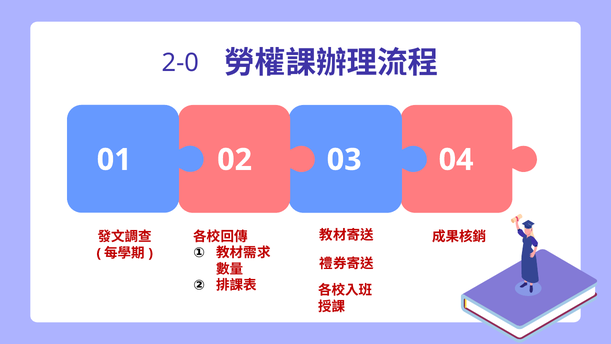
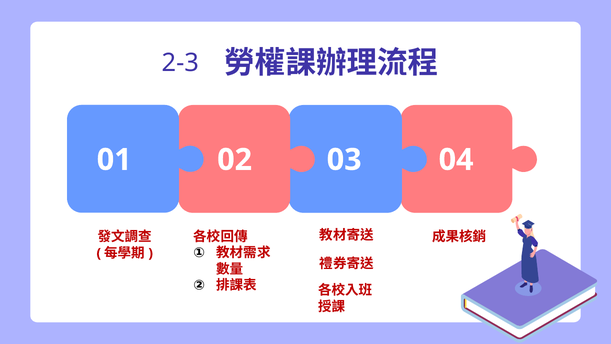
2-0: 2-0 -> 2-3 (180, 63)
